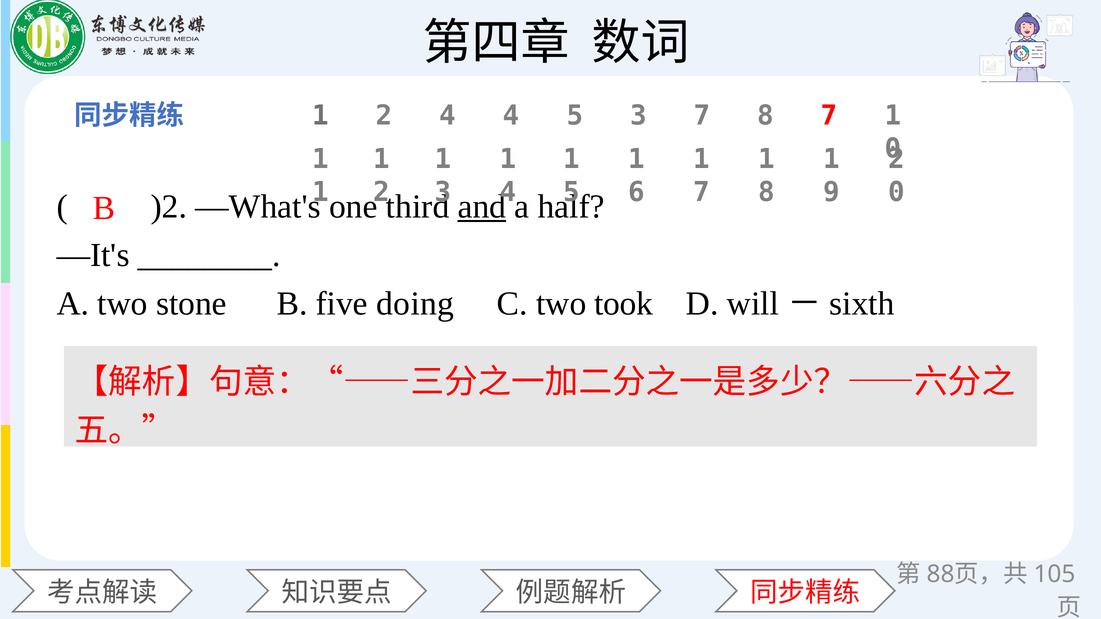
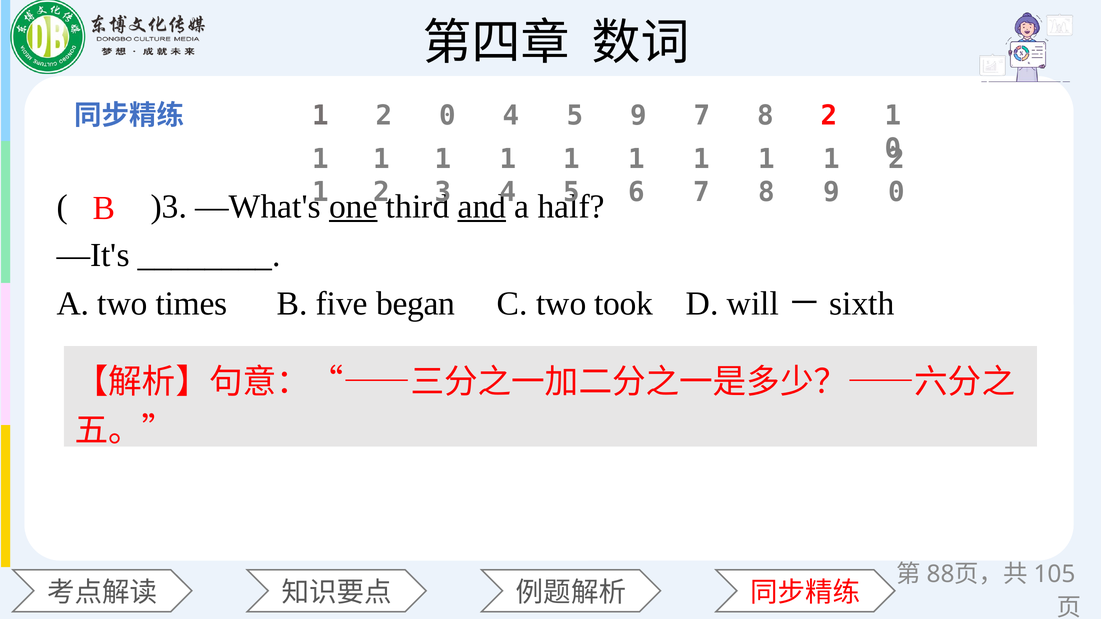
1 2 4: 4 -> 0 (448, 116)
5 3: 3 -> 9 (638, 116)
8 7: 7 -> 2 (829, 116)
)2: )2 -> )3 (169, 207)
one underline: none -> present (353, 207)
stone: stone -> times (192, 304)
doing: doing -> began (416, 304)
